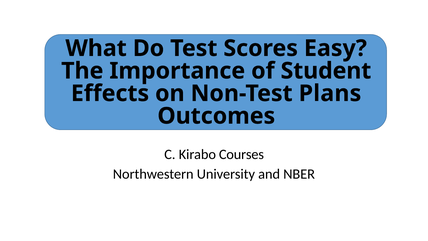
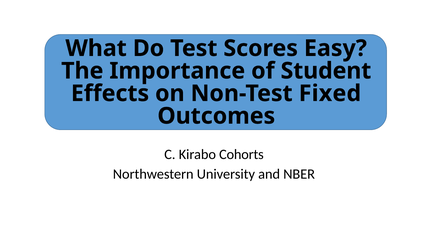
Plans: Plans -> Fixed (330, 93)
Courses: Courses -> Cohorts (241, 154)
